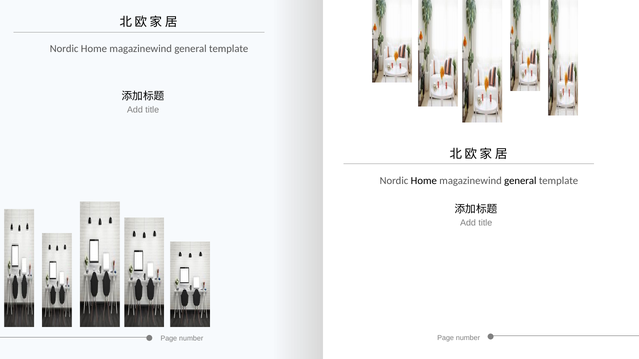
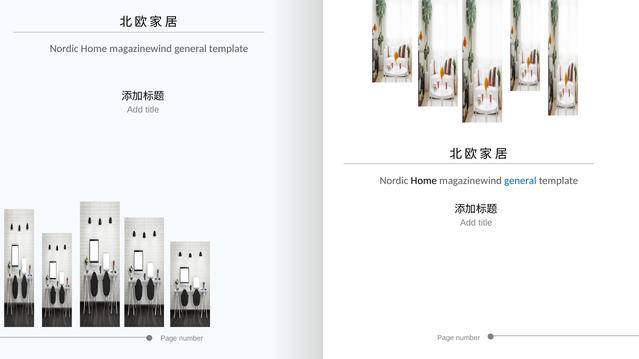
general colour: black -> blue (520, 181)
